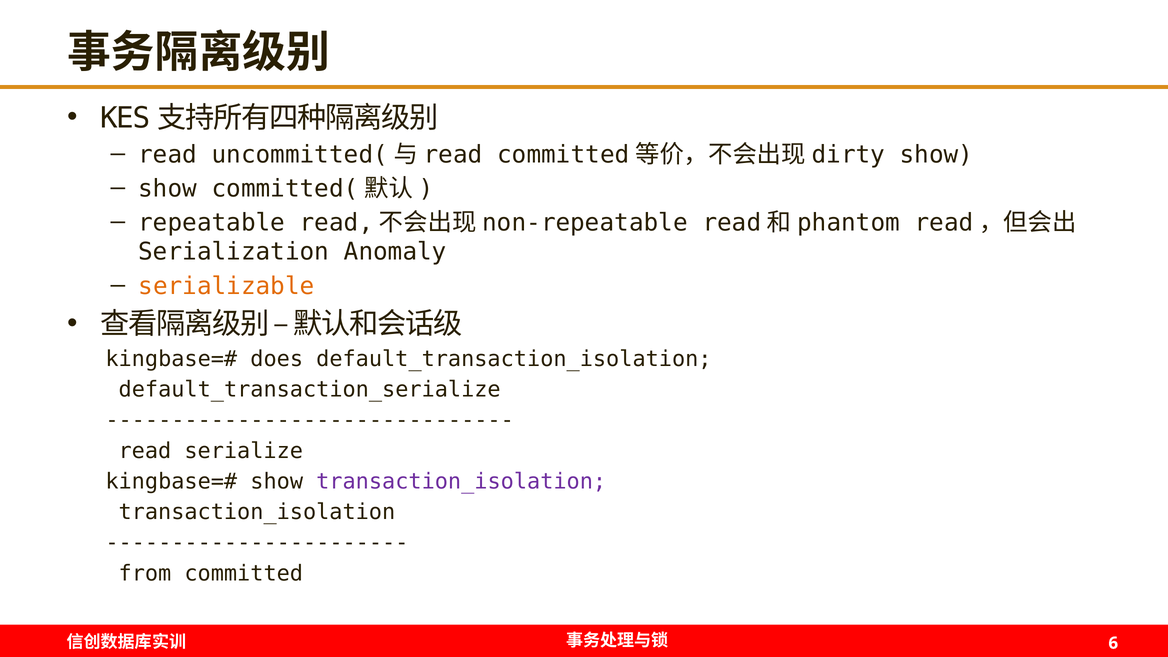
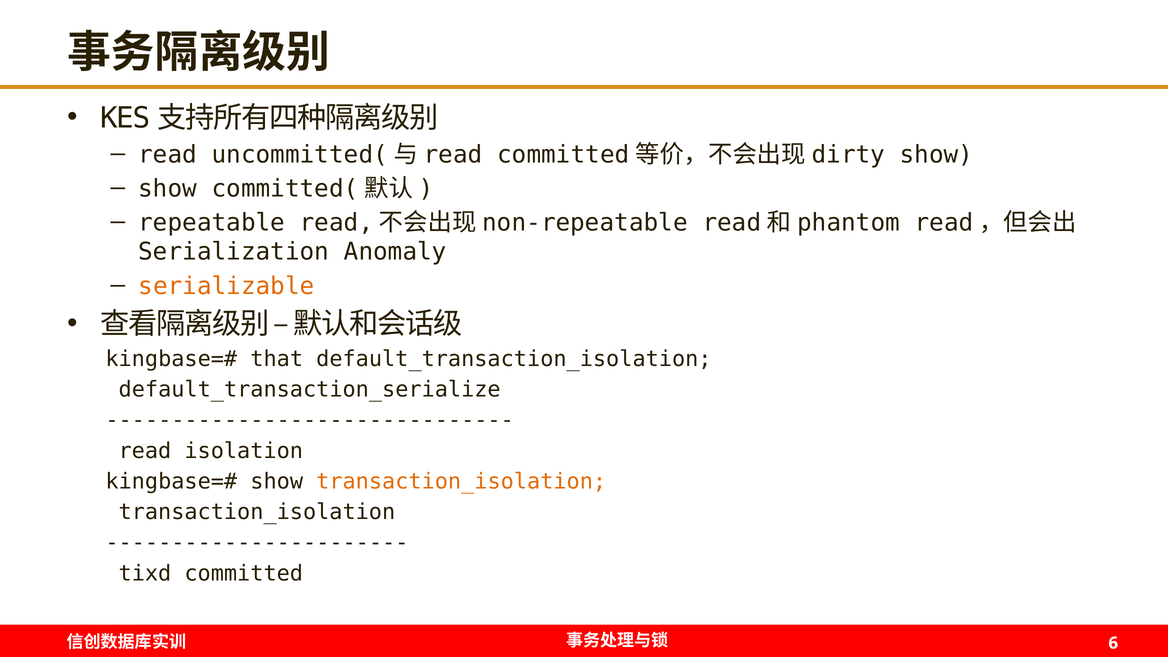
does: does -> that (277, 359)
serialize: serialize -> isolation (244, 451)
transaction_isolation colour: purple -> orange (461, 481)
from: from -> tixd (145, 573)
